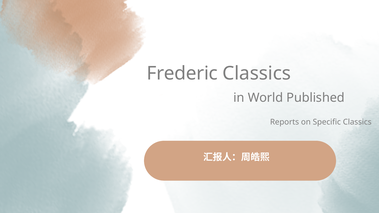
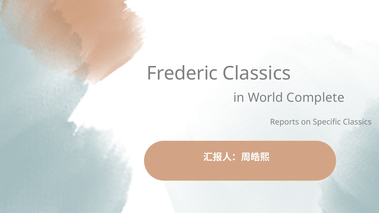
Published: Published -> Complete (315, 98)
